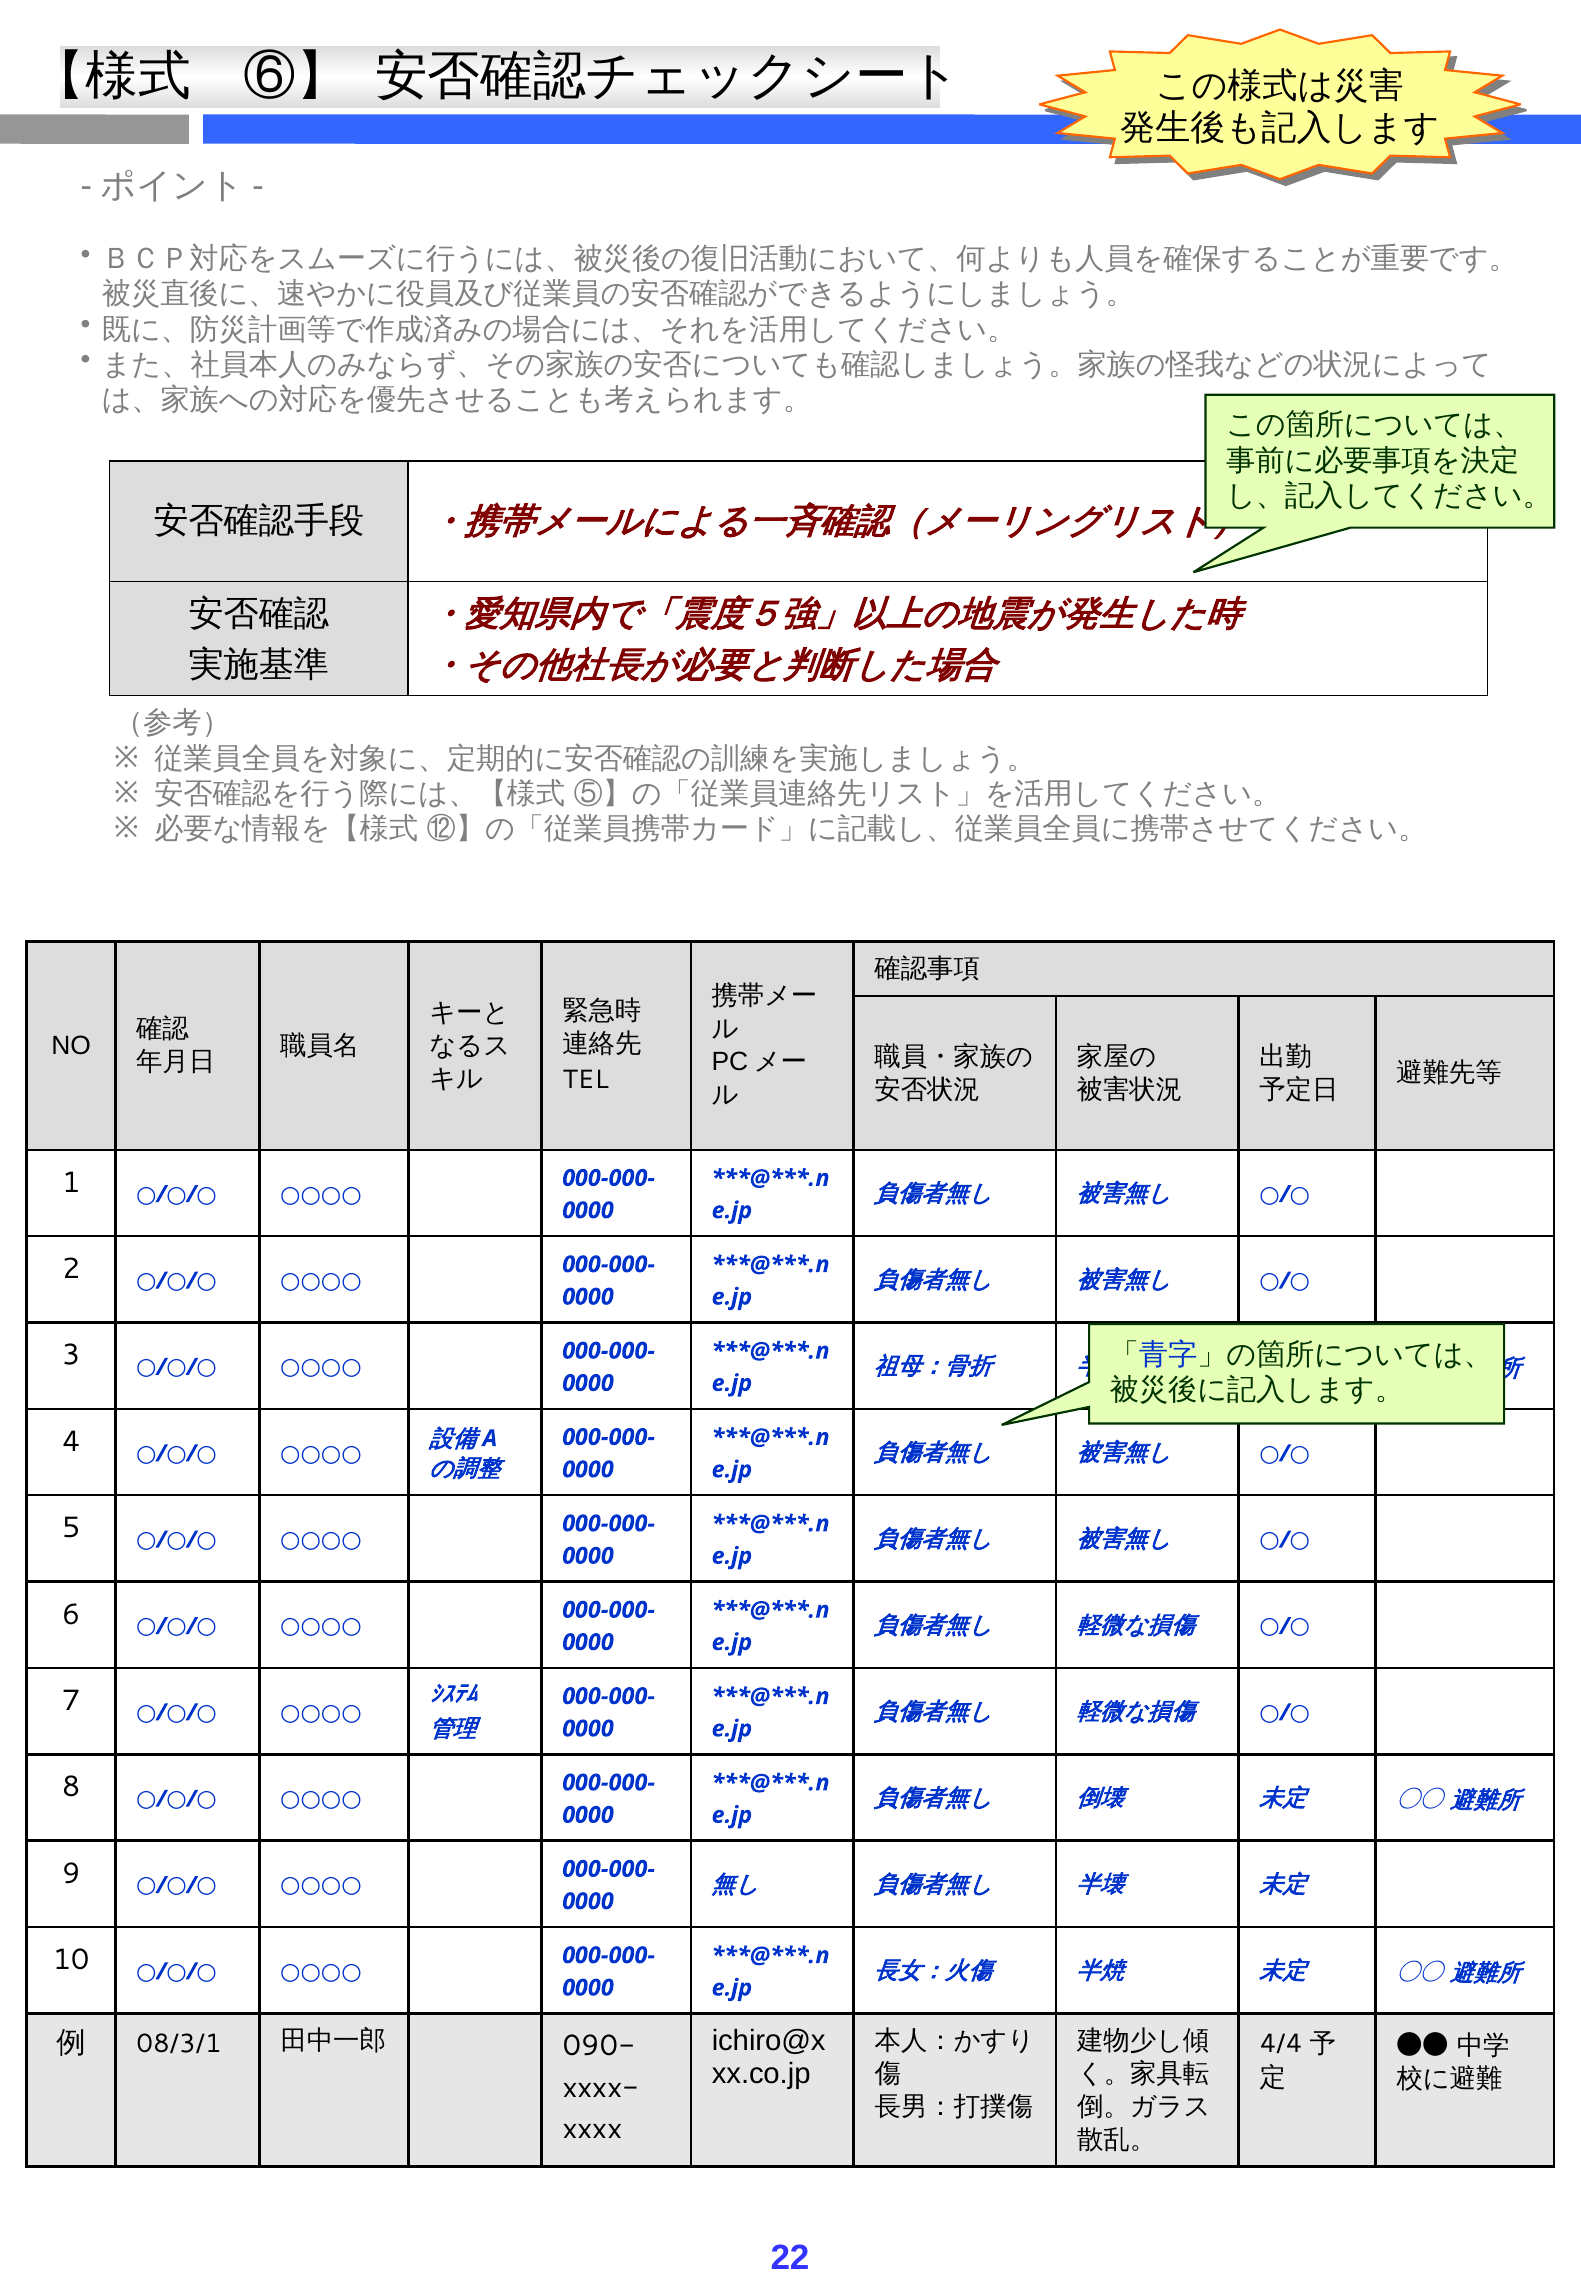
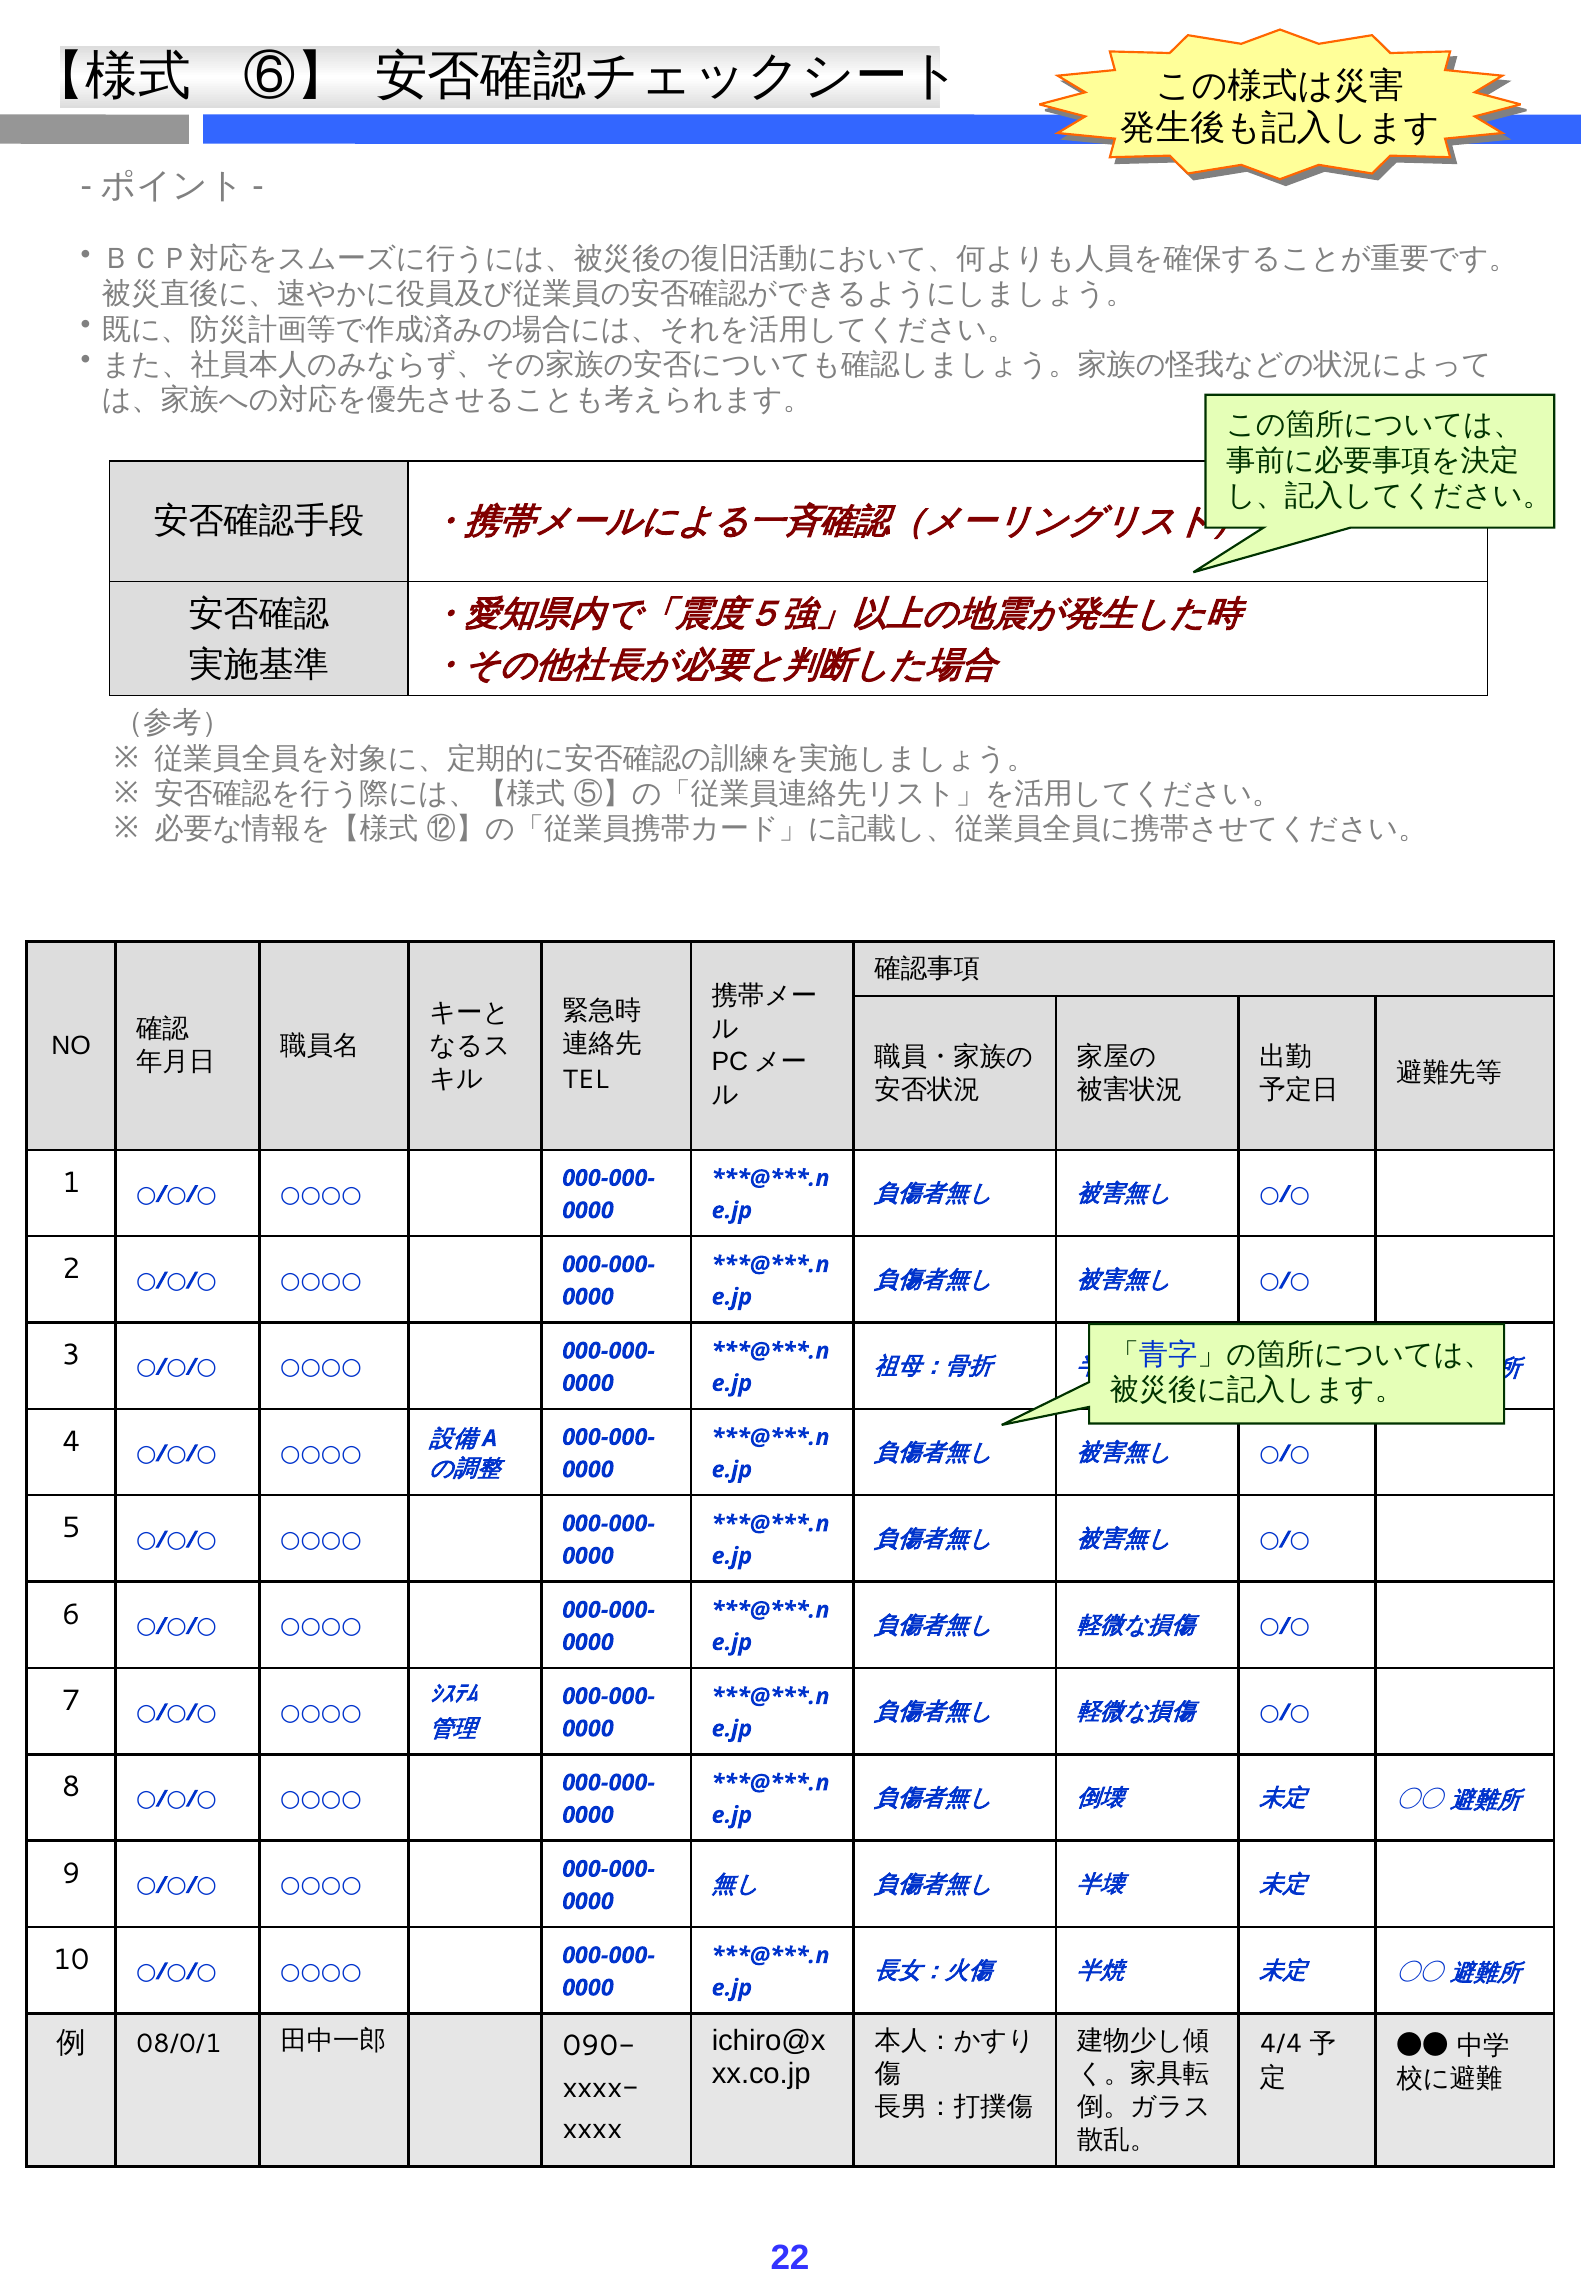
08/3/1: 08/3/1 -> 08/0/1 (179, 2045)
